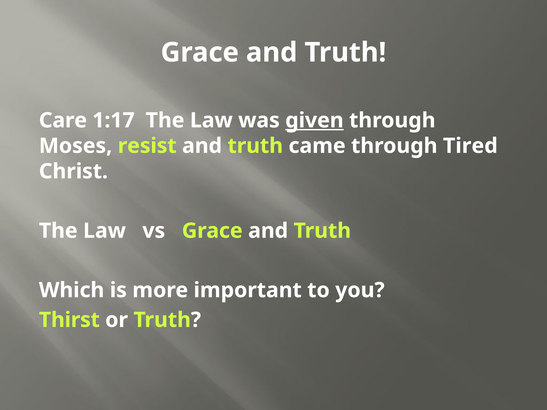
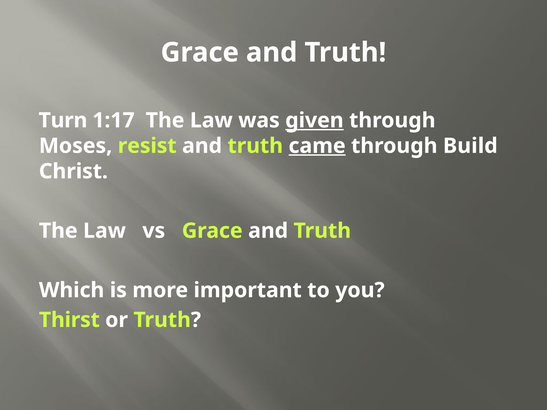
Care: Care -> Turn (63, 120)
came underline: none -> present (317, 146)
Tired: Tired -> Build (470, 146)
